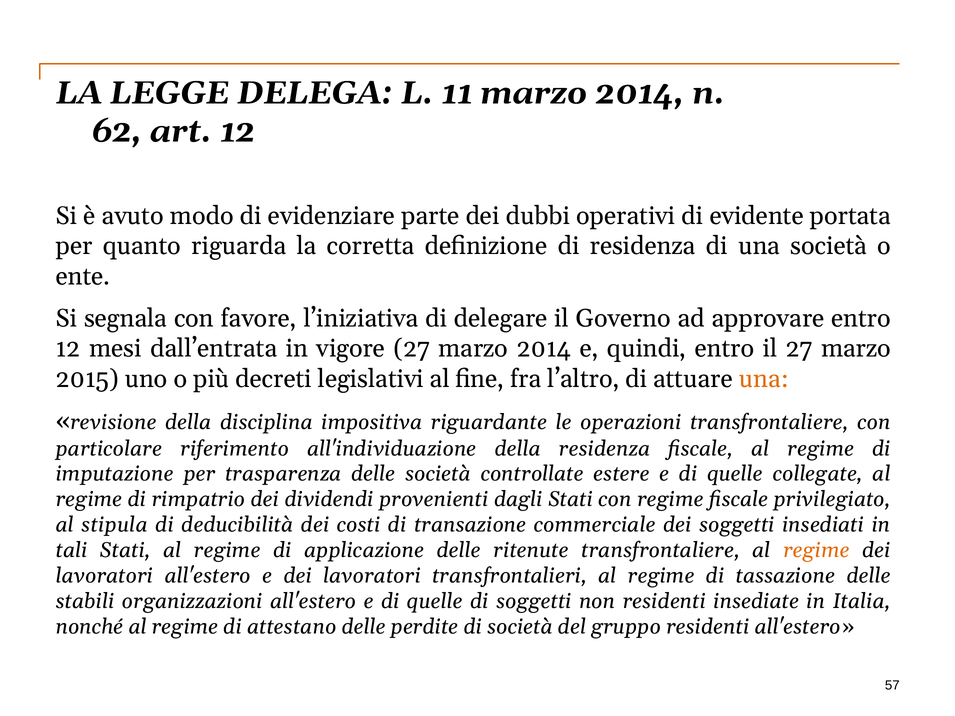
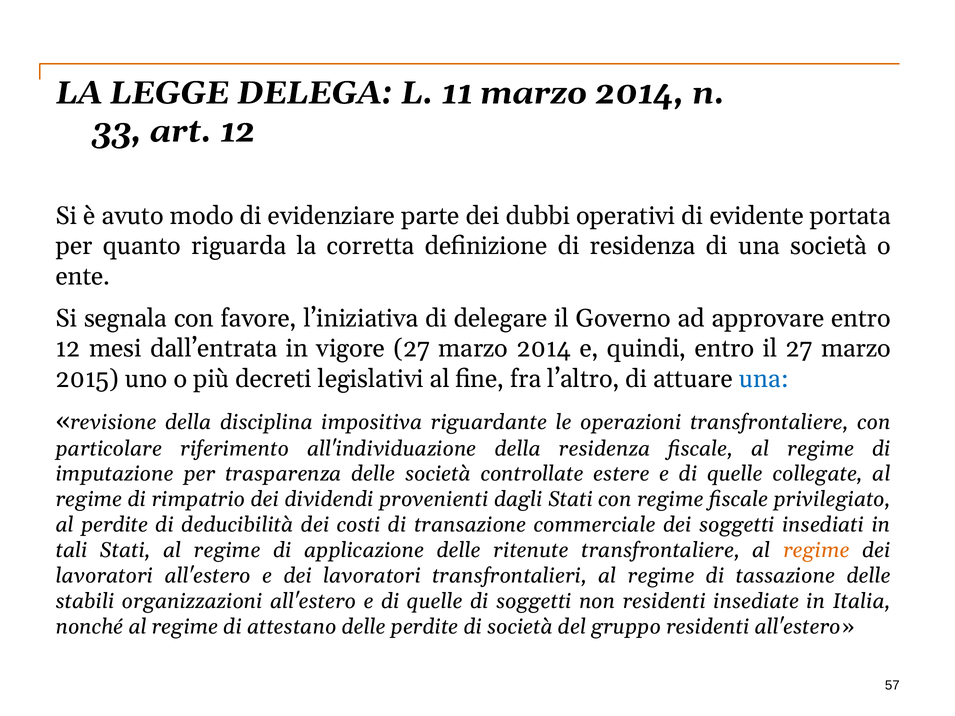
62: 62 -> 33 (117, 131)
una colour: orange -> blue (764, 379)
al stipula: stipula -> perdite (115, 525)
